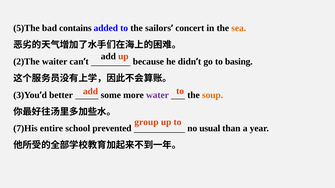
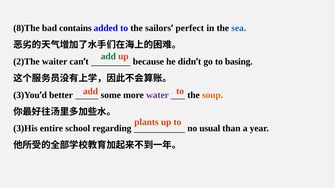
5)The: 5)The -> 8)The (26, 28)
concert: concert -> perfect (190, 28)
sea colour: orange -> blue (239, 28)
add colour: black -> green (108, 56)
group: group -> plants (146, 122)
7)His: 7)His -> 3)His (25, 129)
prevented: prevented -> regarding (112, 129)
